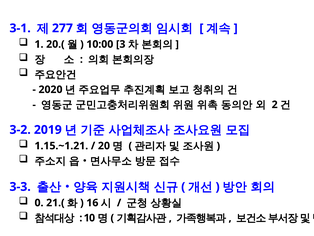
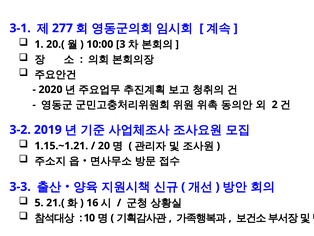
0: 0 -> 5 (39, 202)
